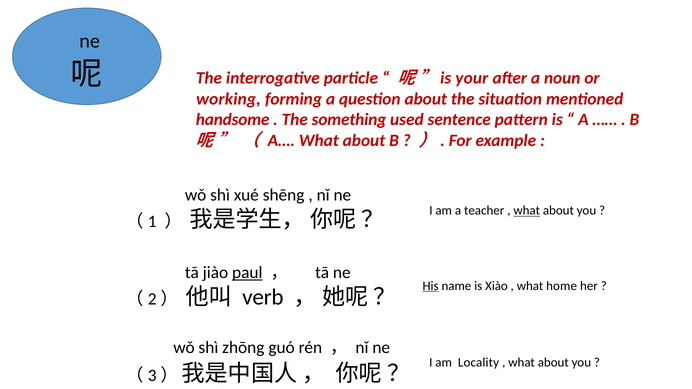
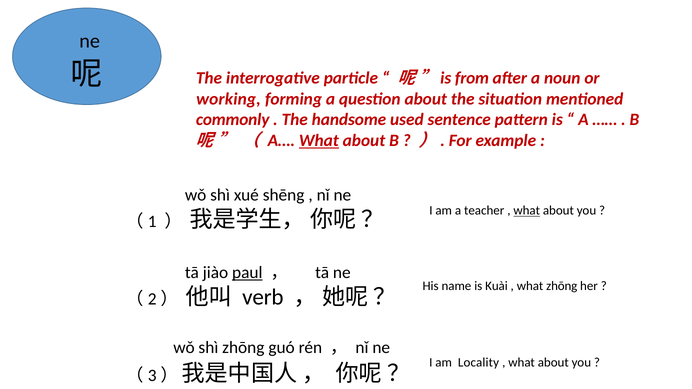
your: your -> from (472, 78)
handsome: handsome -> commonly (233, 120)
something: something -> handsome (349, 120)
What underline: none -> present (319, 141)
His underline: present -> none (431, 286)
Xiào: Xiào -> Kuài (496, 286)
what home: home -> zhōng (562, 286)
